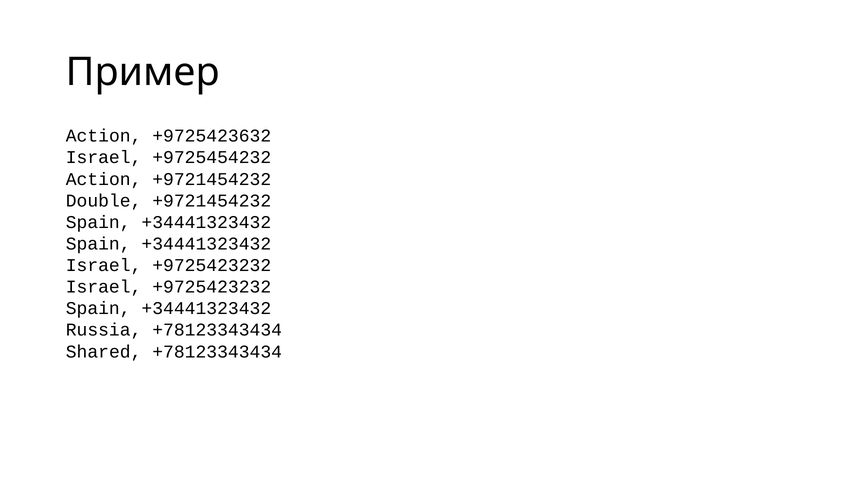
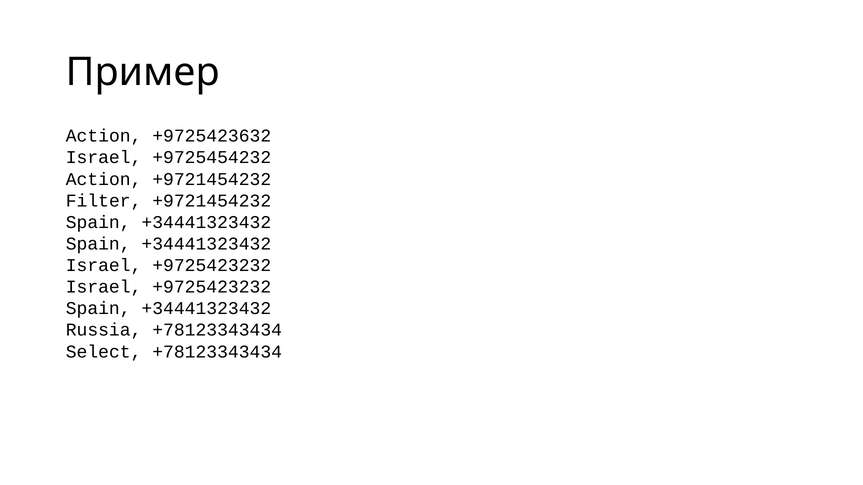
Double: Double -> Filter (104, 201)
Shared: Shared -> Select (104, 352)
